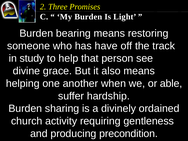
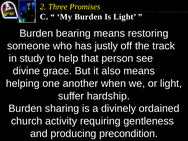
have: have -> justly (106, 46)
or able: able -> light (171, 83)
